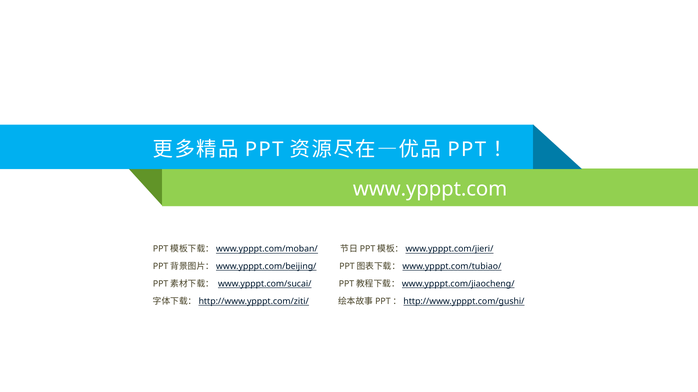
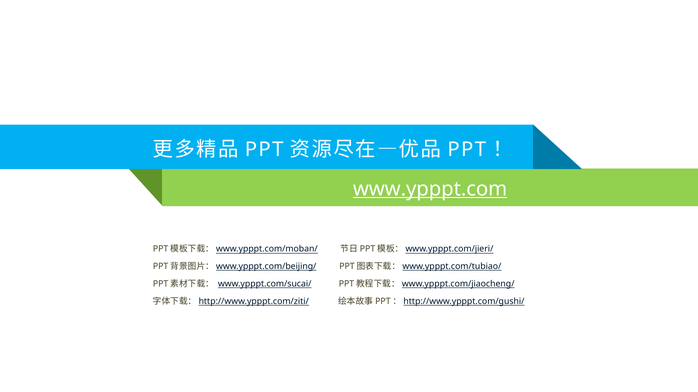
www.ypppt.com underline: none -> present (430, 189)
